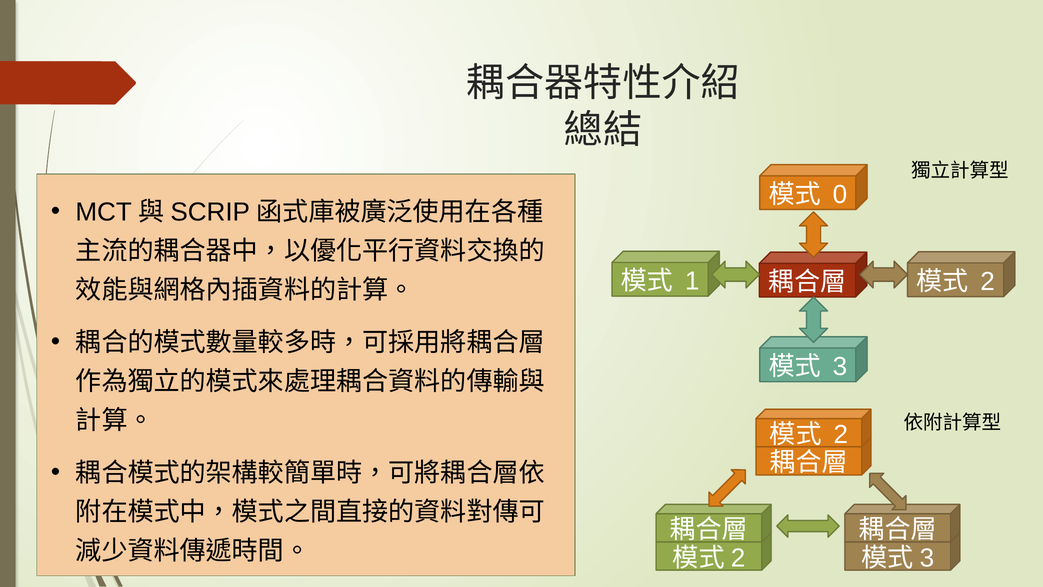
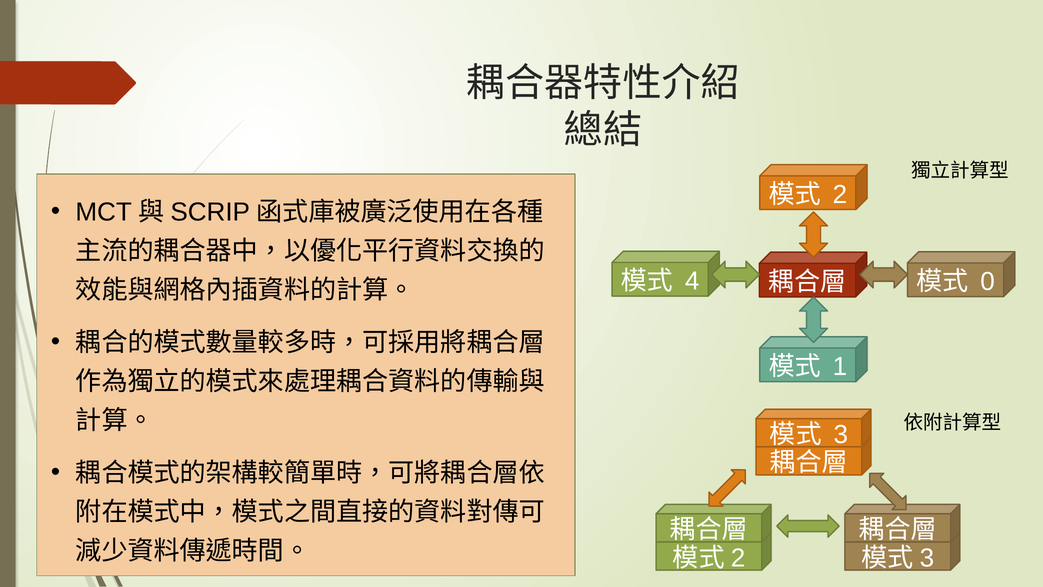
0: 0 -> 2 (840, 194)
1: 1 -> 4 (692, 281)
2: 2 -> 0 (988, 281)
3: 3 -> 1 (840, 366)
2: 2 -> 3 (841, 434)
